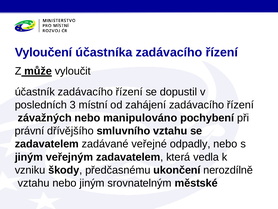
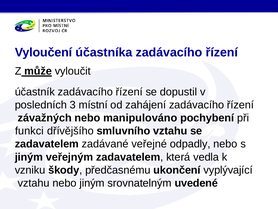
právní: právní -> funkci (29, 131)
nerozdílně: nerozdílně -> vyplývající (228, 170)
městské: městské -> uvedené (196, 183)
